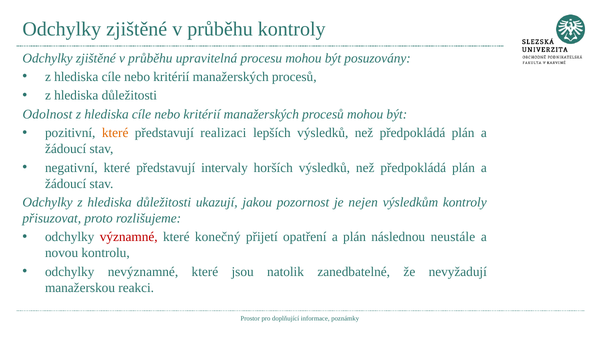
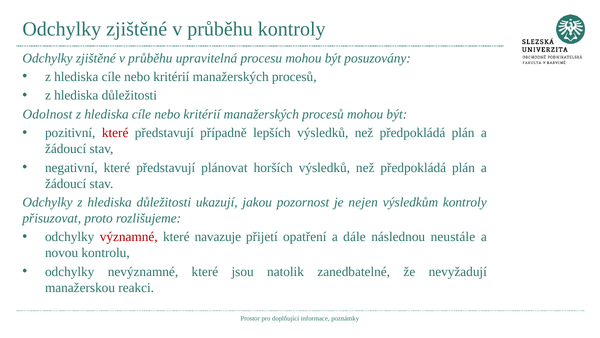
které colour: orange -> red (115, 133)
realizaci: realizaci -> případně (223, 133)
intervaly: intervaly -> plánovat (224, 167)
konečný: konečný -> navazuje (218, 237)
a plán: plán -> dále (354, 237)
